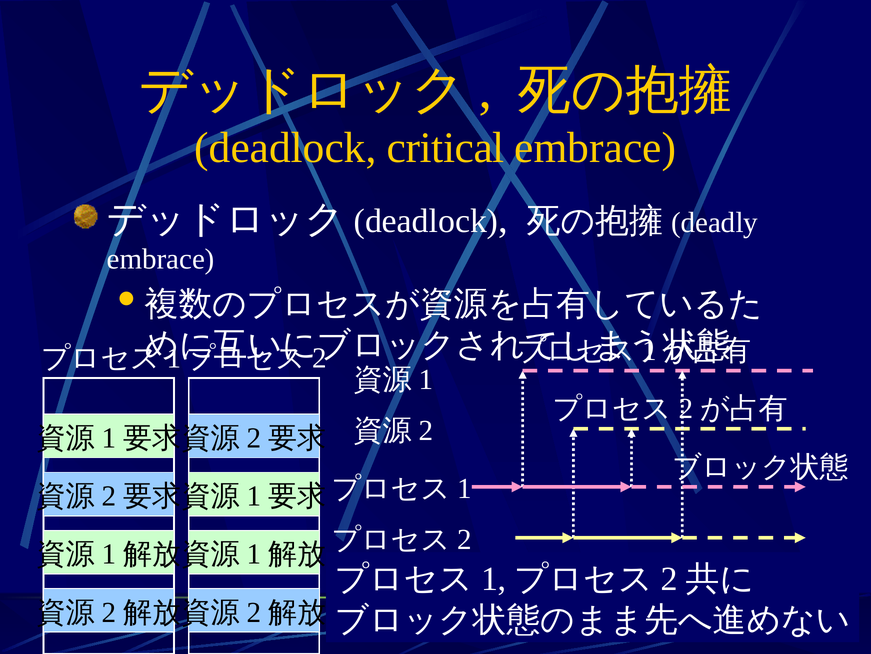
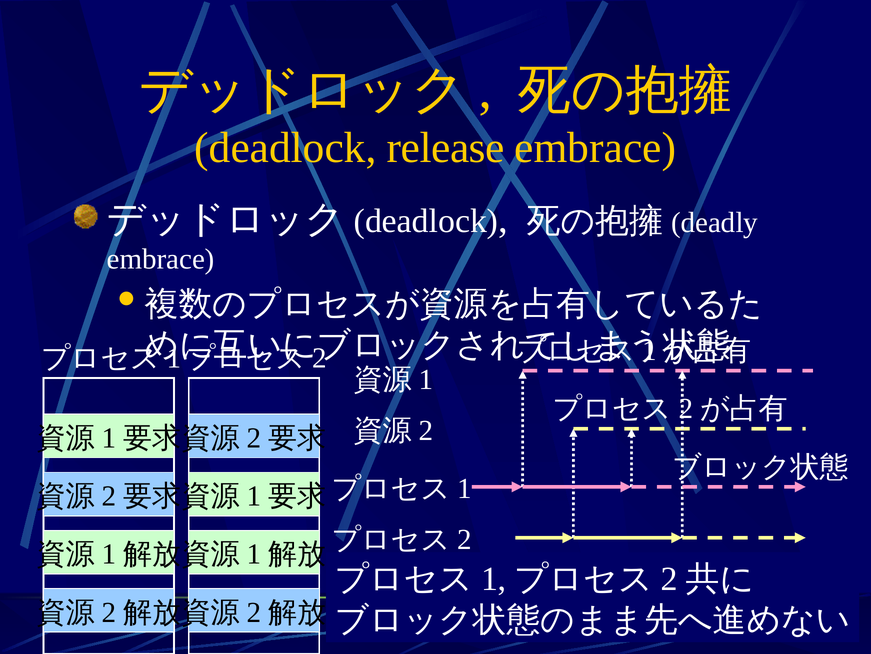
critical: critical -> release (446, 147)
